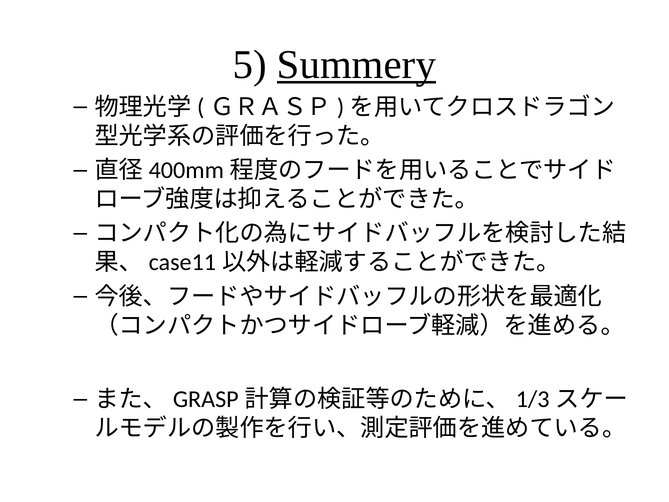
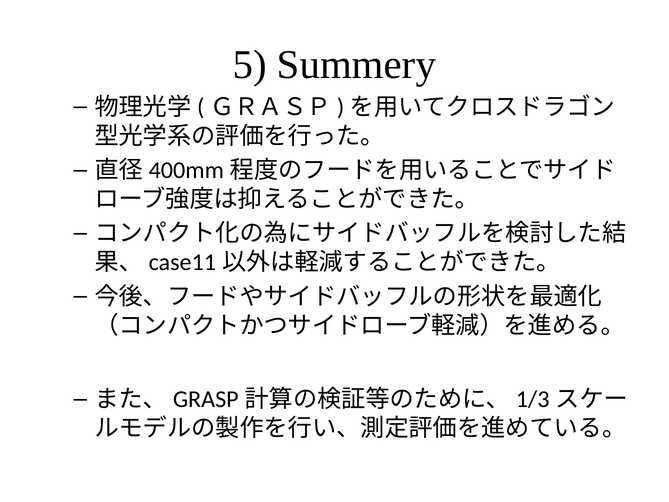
Summery underline: present -> none (356, 65)
